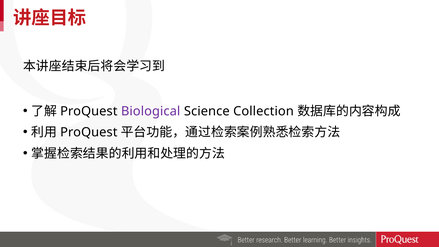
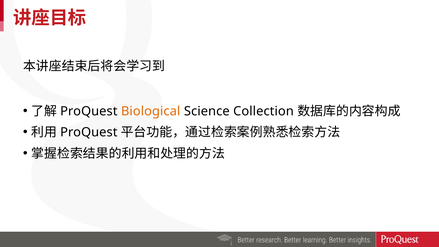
Biological colour: purple -> orange (151, 111)
